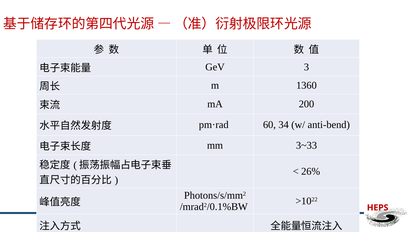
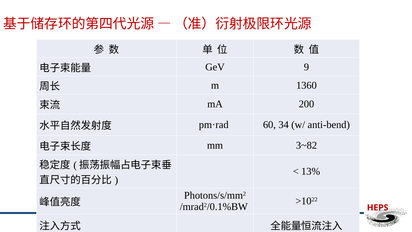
3: 3 -> 9 (306, 67)
3~33: 3~33 -> 3~82 (306, 145)
26%: 26% -> 13% (311, 171)
